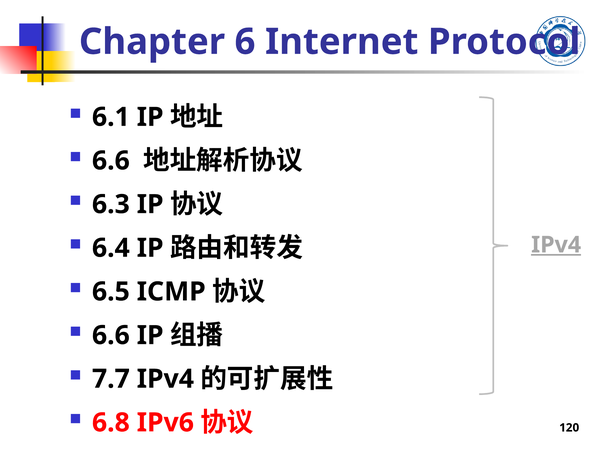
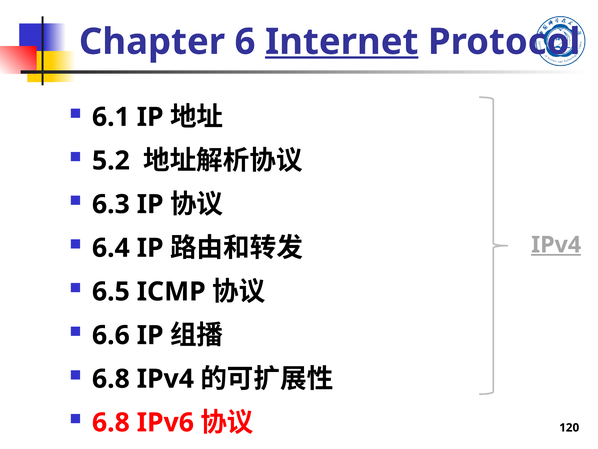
Internet underline: none -> present (342, 42)
6.6: 6.6 -> 5.2 (111, 161)
7.7: 7.7 -> 6.8 (111, 379)
